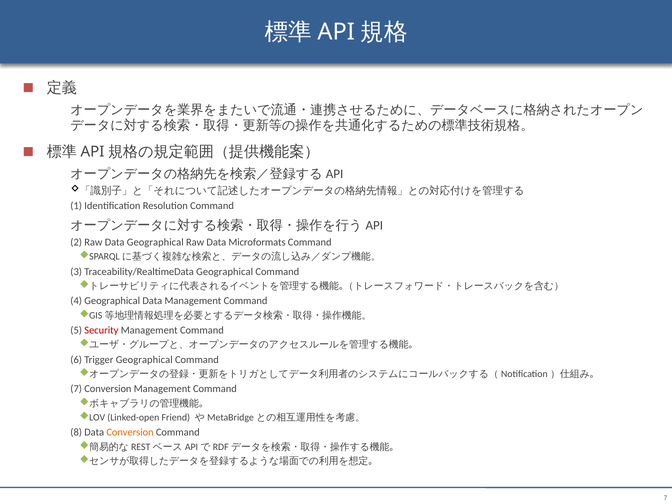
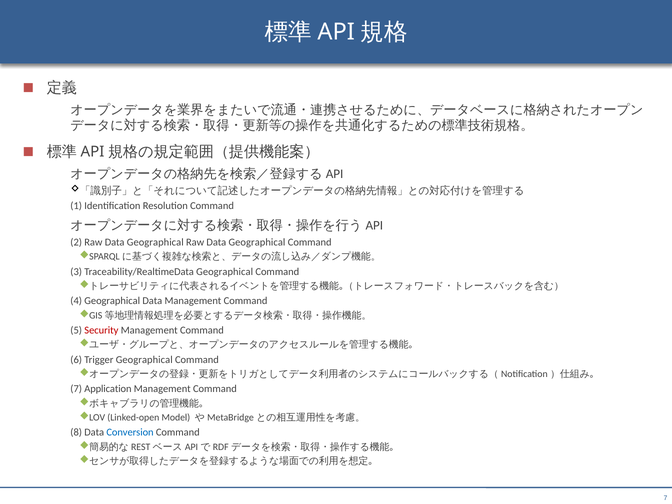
Microformats: Microformats -> Geographical (257, 242)
7 Conversion: Conversion -> Application (108, 389)
Friend: Friend -> Model (176, 418)
Conversion colour: orange -> blue (130, 433)
